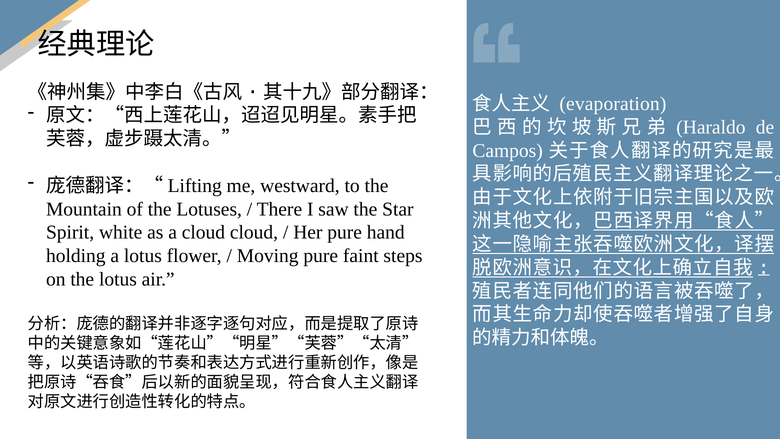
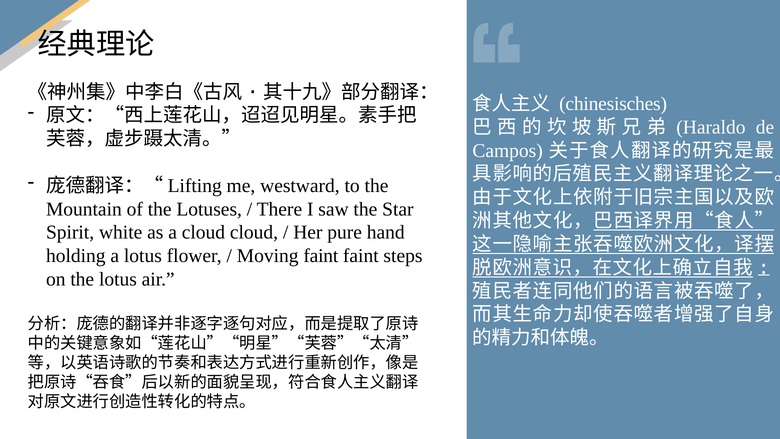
evaporation: evaporation -> chinesisches (613, 104)
Moving pure: pure -> faint (321, 256)
